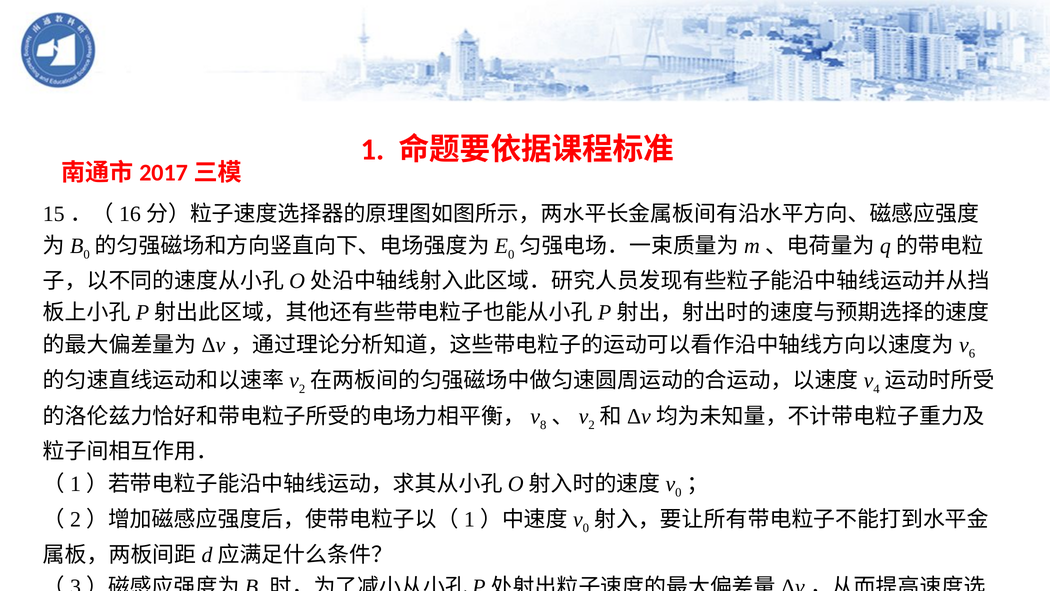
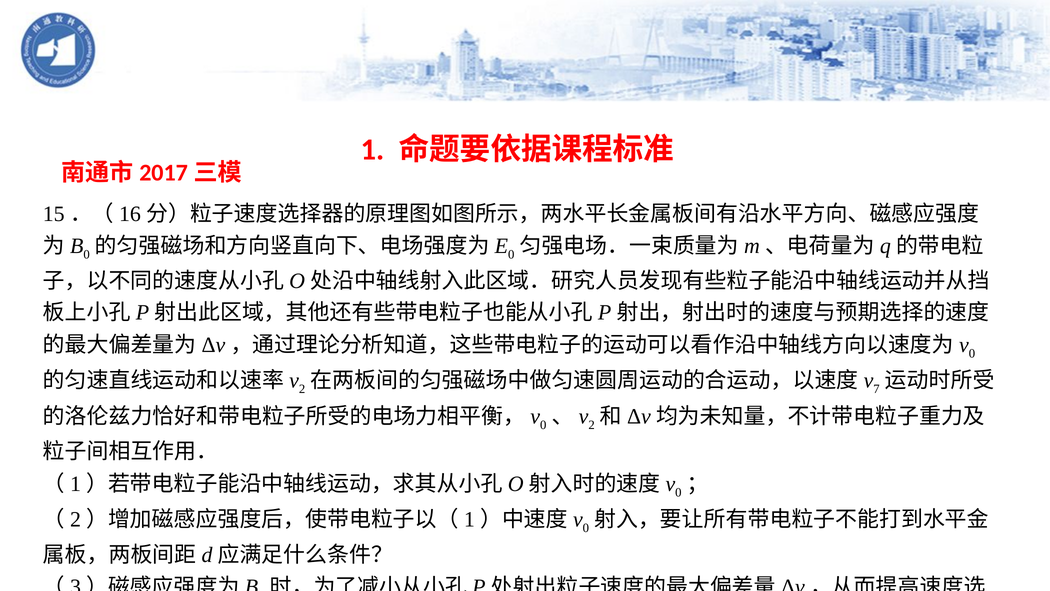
6: 6 -> 0 (972, 353)
4: 4 -> 7 (877, 389)
8: 8 -> 0 (543, 425)
